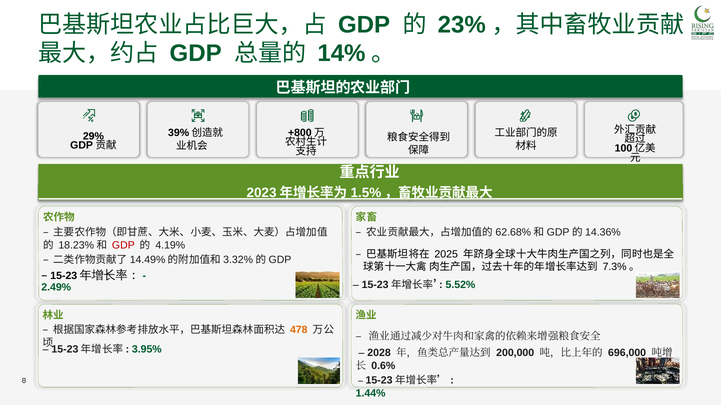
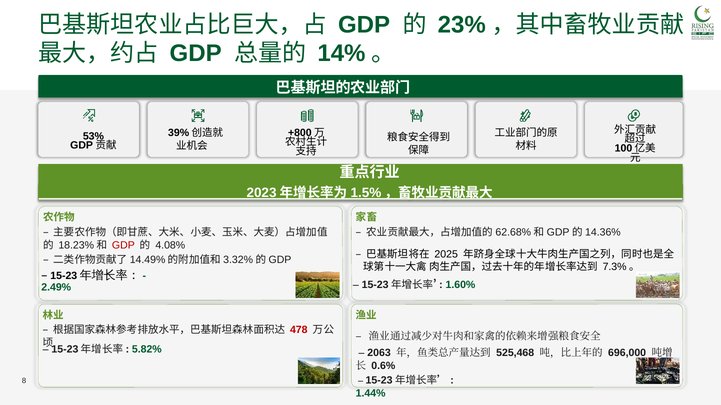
29%: 29% -> 53% (93, 136)
4.19%: 4.19% -> 4.08% (170, 245)
5.52%: 5.52% -> 1.60% (460, 285)
478 colour: orange -> red (299, 330)
3.95%: 3.95% -> 5.82% (147, 350)
2028: 2028 -> 2063 (379, 353)
200,000: 200,000 -> 525,468 (515, 353)
